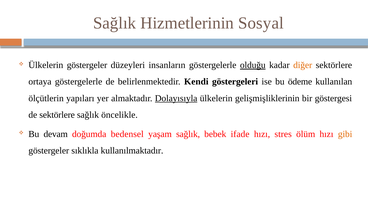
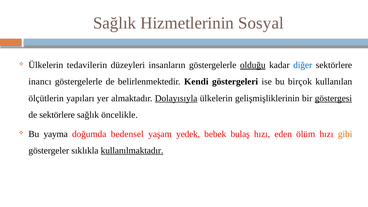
Ülkelerin göstergeler: göstergeler -> tedavilerin (87, 65)
diğer colour: orange -> blue (303, 65)
ortaya: ortaya -> inancı (40, 82)
ödeme: ödeme -> birçok (300, 82)
göstergesi underline: none -> present (333, 98)
devam: devam -> yayma (56, 134)
yaşam sağlık: sağlık -> yedek (188, 134)
ifade: ifade -> bulaş (240, 134)
stres: stres -> eden (283, 134)
kullanılmaktadır underline: none -> present (132, 151)
